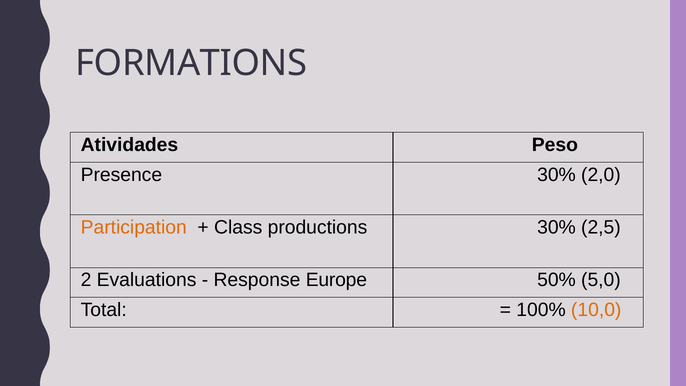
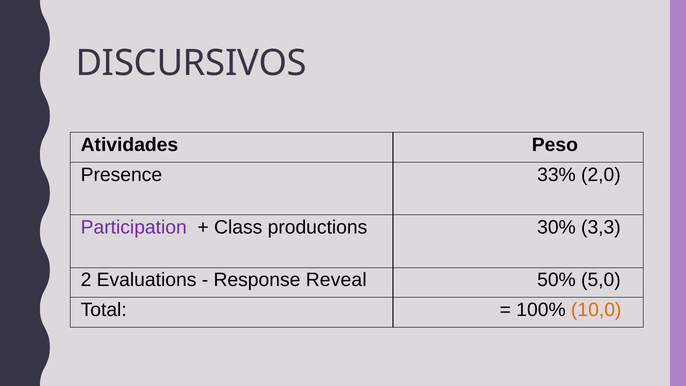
FORMATIONS: FORMATIONS -> DISCURSIVOS (191, 63)
Presence 30%: 30% -> 33% (556, 175)
Participation colour: orange -> purple (134, 227)
2,5: 2,5 -> 3,3 (601, 227)
Europe: Europe -> Reveal (336, 280)
